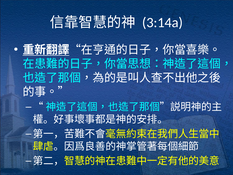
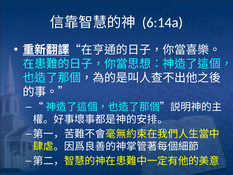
3:14a: 3:14a -> 6:14a (163, 23)
